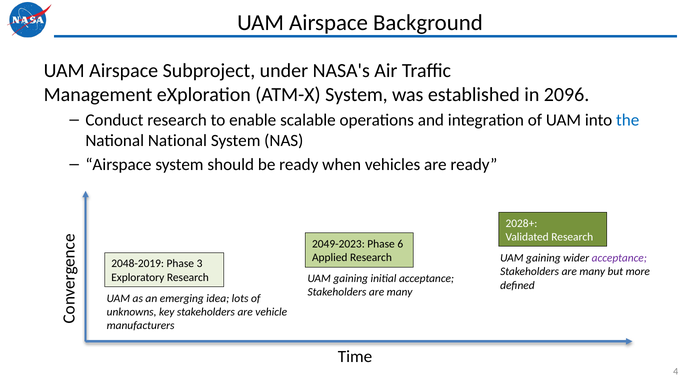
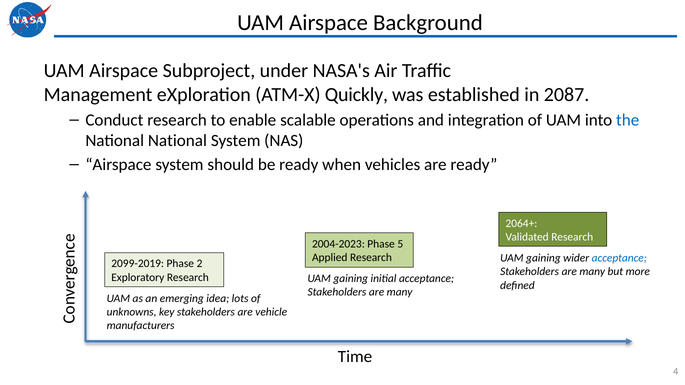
ATM-X System: System -> Quickly (356, 95)
2096: 2096 -> 2087 (567, 95)
2028+: 2028+ -> 2064+ (521, 224)
2049-2023: 2049-2023 -> 2004-2023 (338, 244)
6: 6 -> 5 (400, 244)
acceptance colour: purple -> blue (619, 258)
2048-2019: 2048-2019 -> 2099-2019 (138, 264)
3: 3 -> 2 (200, 264)
